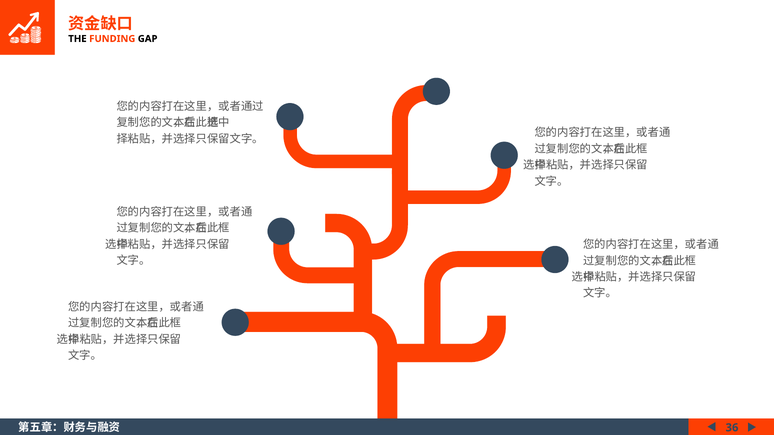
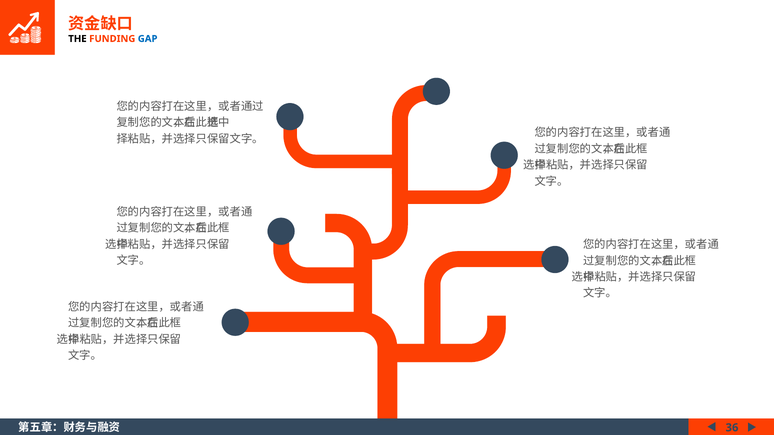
GAP colour: black -> blue (148, 39)
